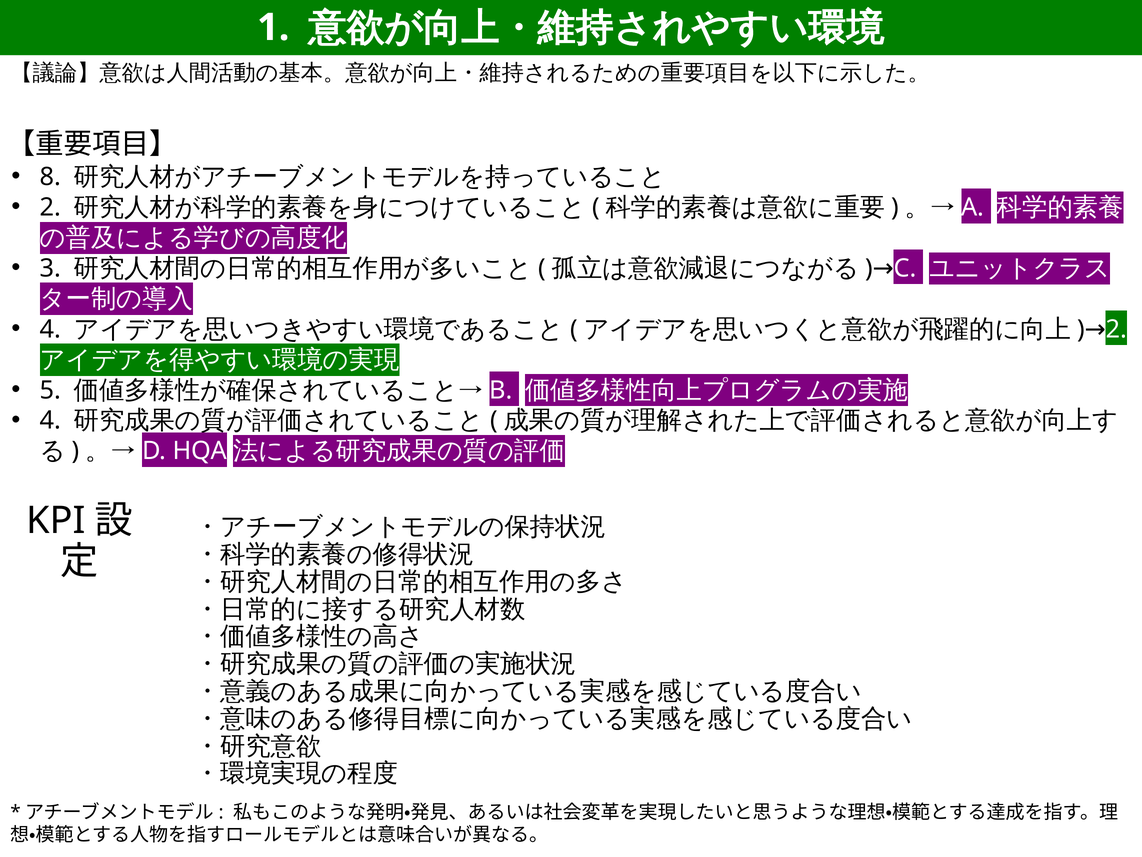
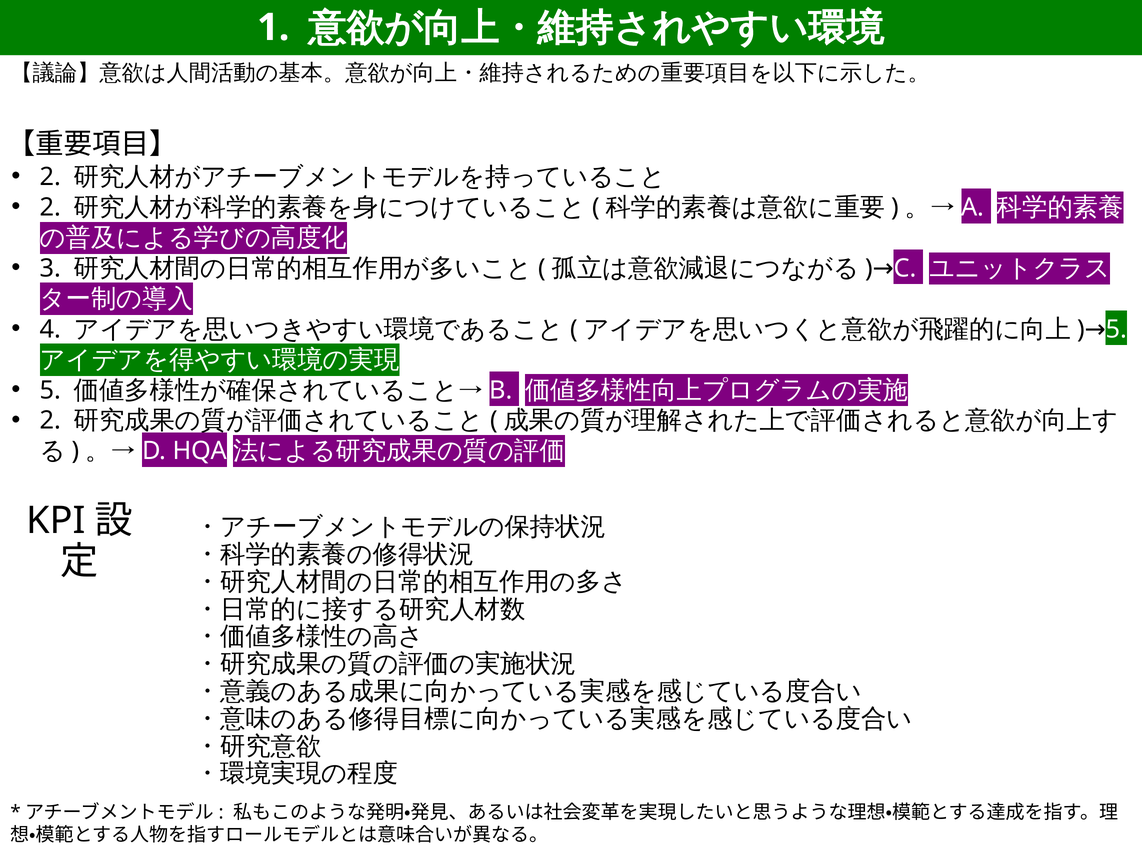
8: 8 -> 2 (51, 177)
2: 2 -> 5 (1116, 329)
4: 4 -> 2 (51, 420)
